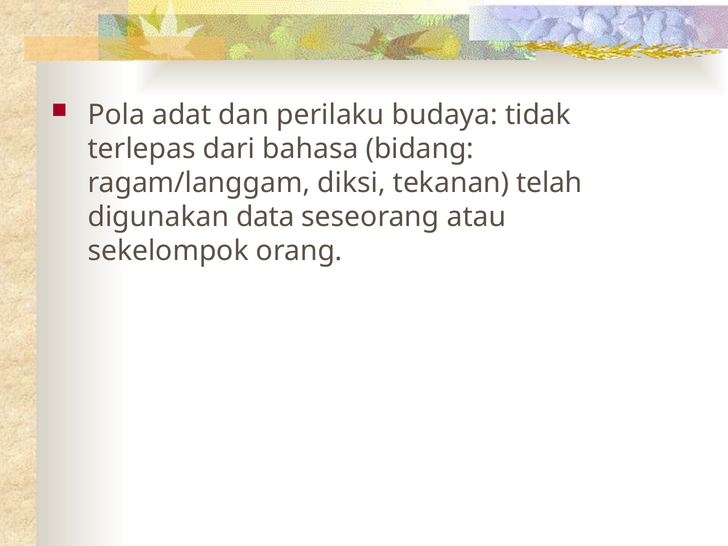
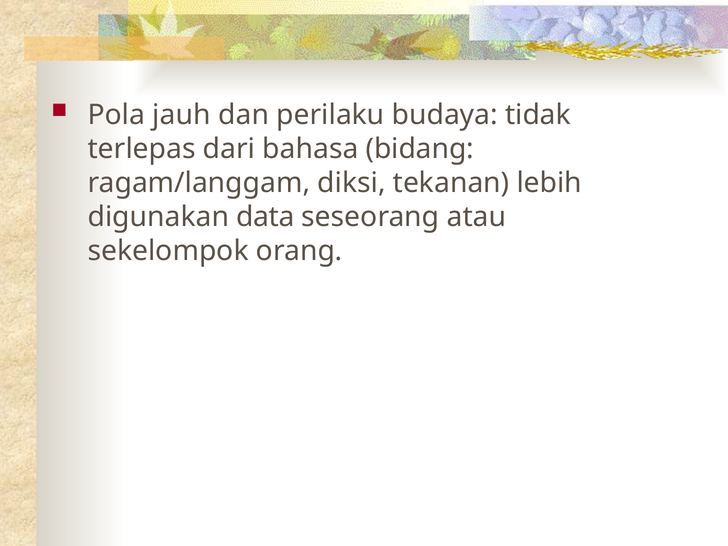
adat: adat -> jauh (182, 115)
telah: telah -> lebih (549, 183)
